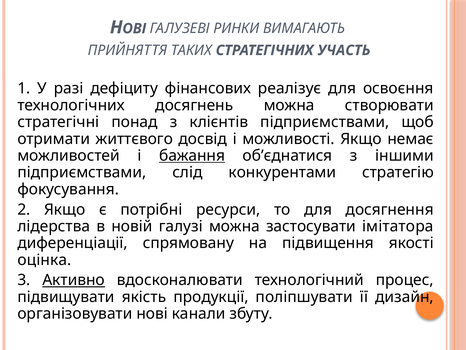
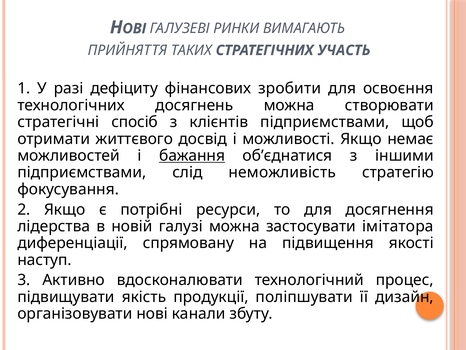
реалізує: реалізує -> зробити (290, 88)
понад: понад -> спосіб (135, 122)
конкурентами: конкурентами -> неможливість (282, 172)
оцінка: оцінка -> наступ (45, 260)
Активно underline: present -> none (74, 280)
